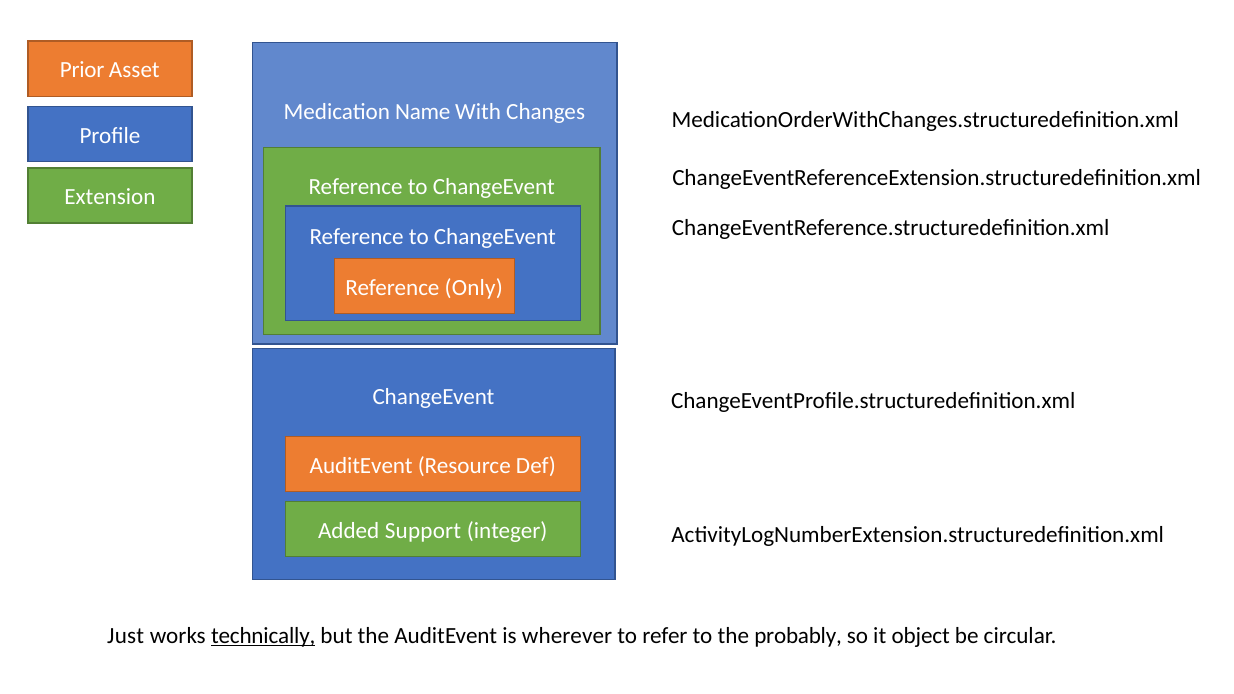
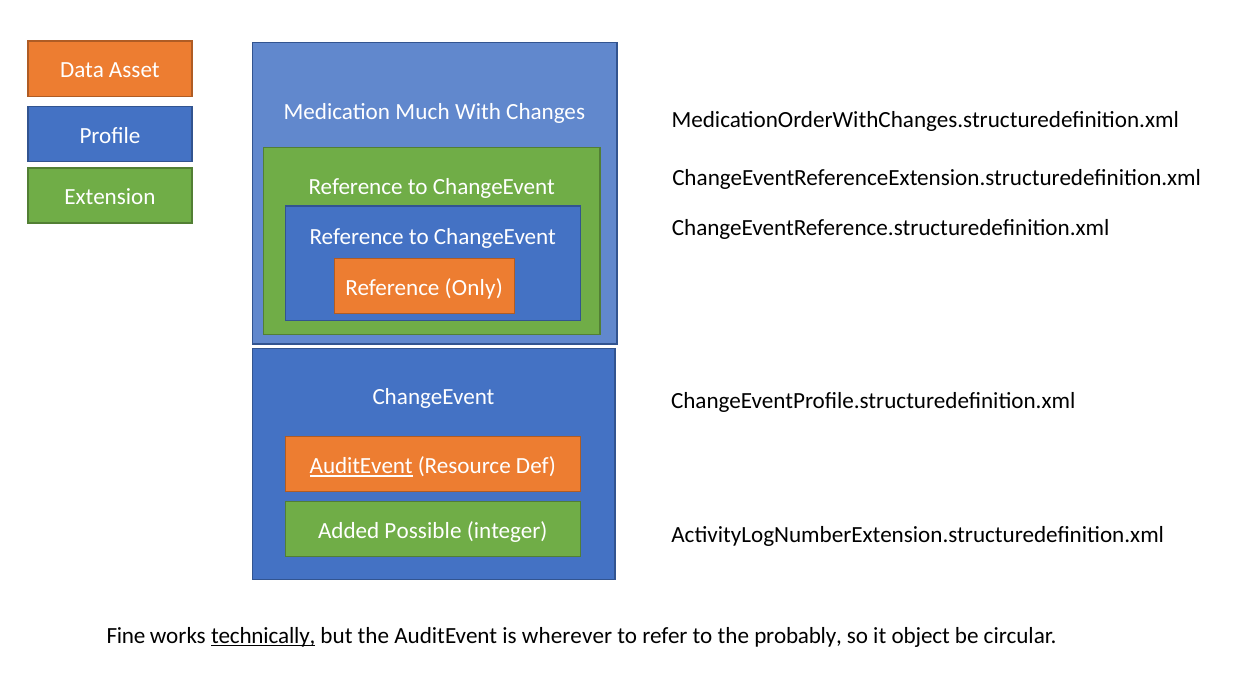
Prior: Prior -> Data (82, 70)
Name: Name -> Much (423, 112)
AuditEvent underline: none -> present (361, 466)
Support: Support -> Possible (423, 531)
Just: Just -> Fine (126, 636)
